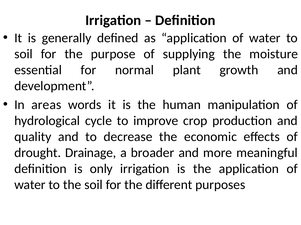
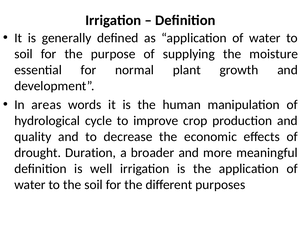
Drainage: Drainage -> Duration (91, 153)
only: only -> well (101, 169)
